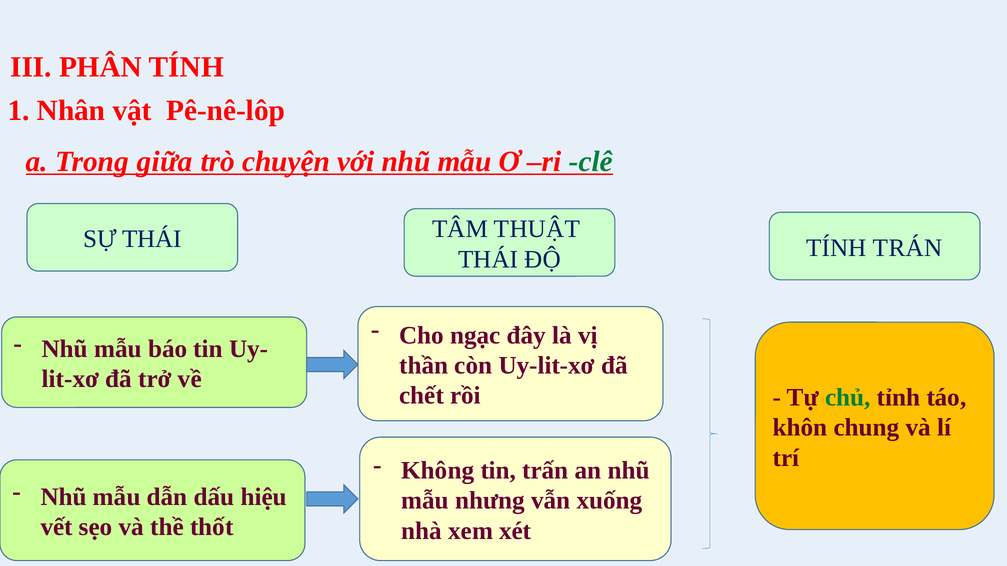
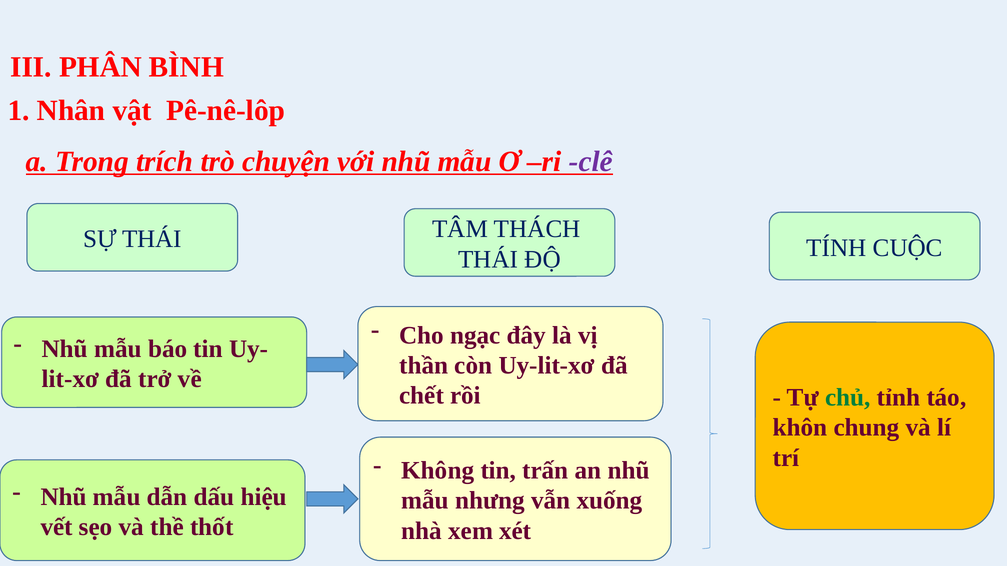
PHÂN TÍNH: TÍNH -> BÌNH (186, 67)
giữa: giữa -> trích (165, 162)
clê colour: green -> purple (591, 162)
THUẬT: THUẬT -> THÁCH (537, 229)
TRÁN: TRÁN -> CUỘC (908, 248)
